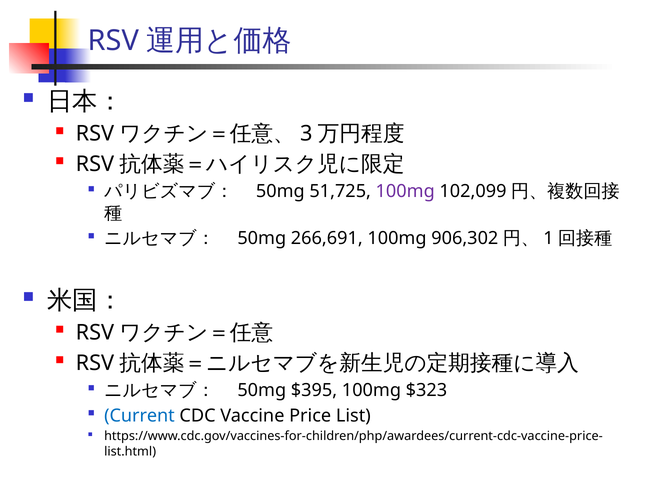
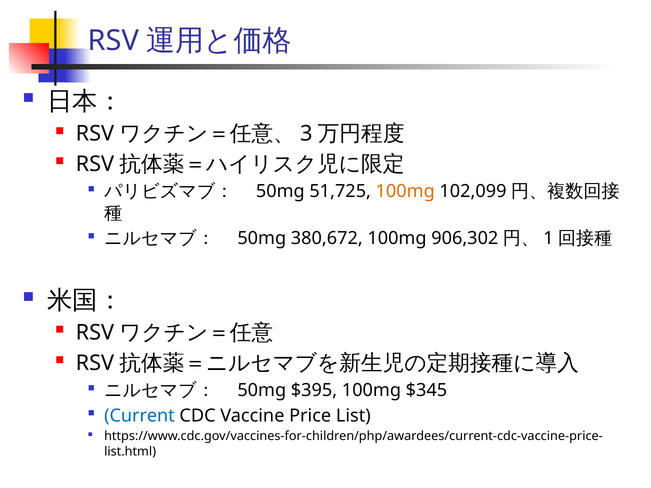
100mg colour: purple -> orange (405, 192)
266,691: 266,691 -> 380,672 (327, 239)
$323: $323 -> $345 (426, 390)
